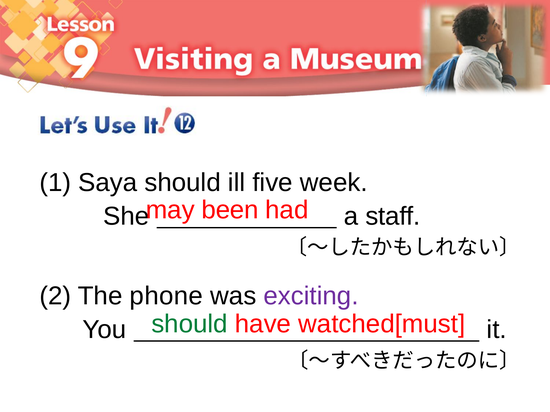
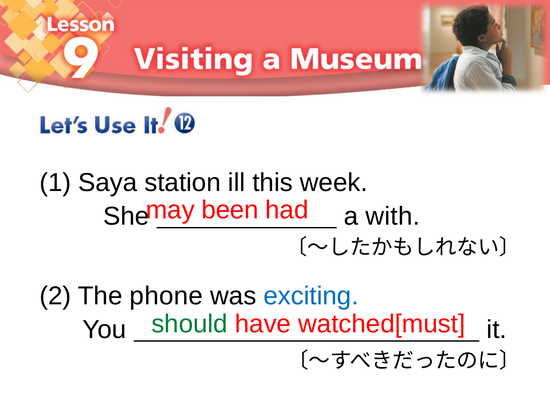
Saya should: should -> station (183, 183)
five: five -> this (273, 183)
staff: staff -> with (393, 217)
exciting colour: purple -> blue (311, 296)
